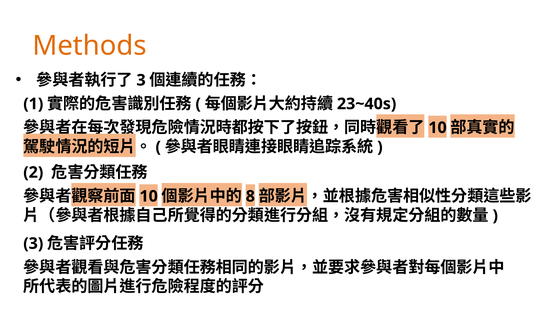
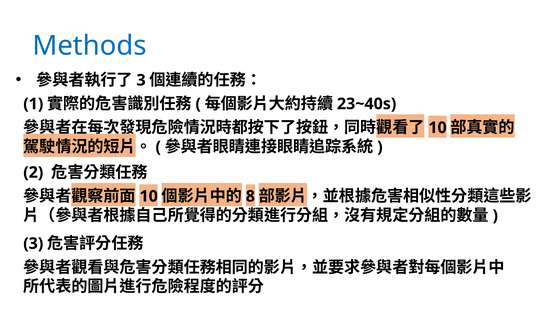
Methods colour: orange -> blue (90, 46)
